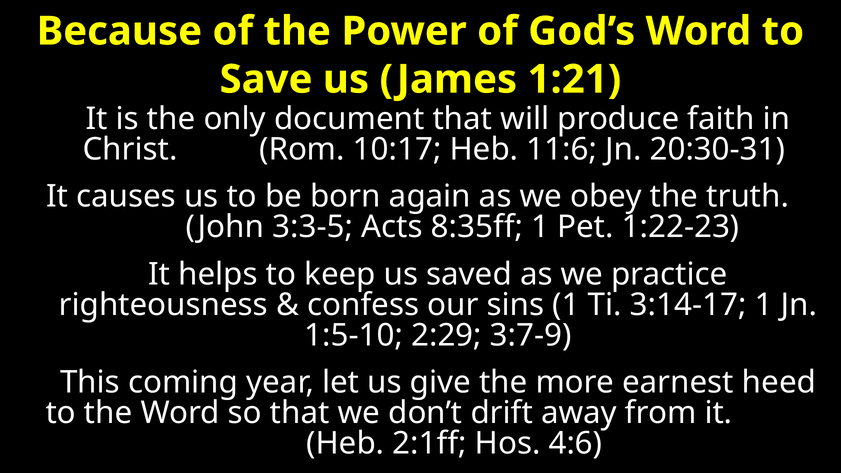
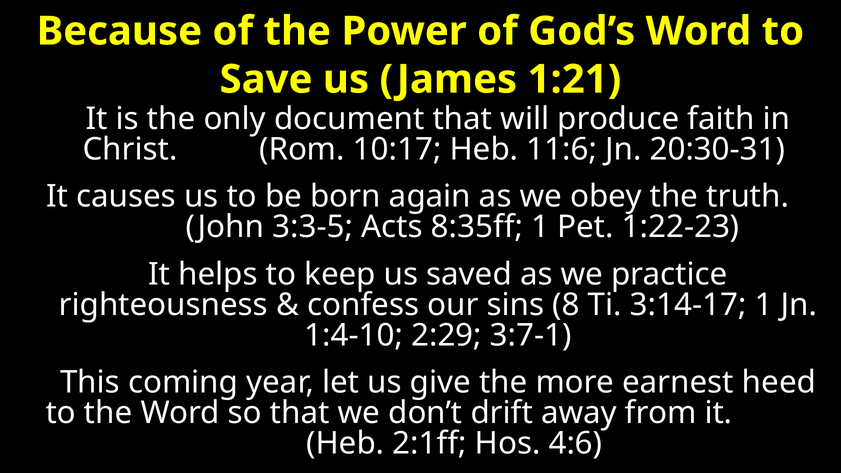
sins 1: 1 -> 8 (566, 305)
1:5-10: 1:5-10 -> 1:4-10 (354, 335)
3:7-9: 3:7-9 -> 3:7-1 (531, 335)
